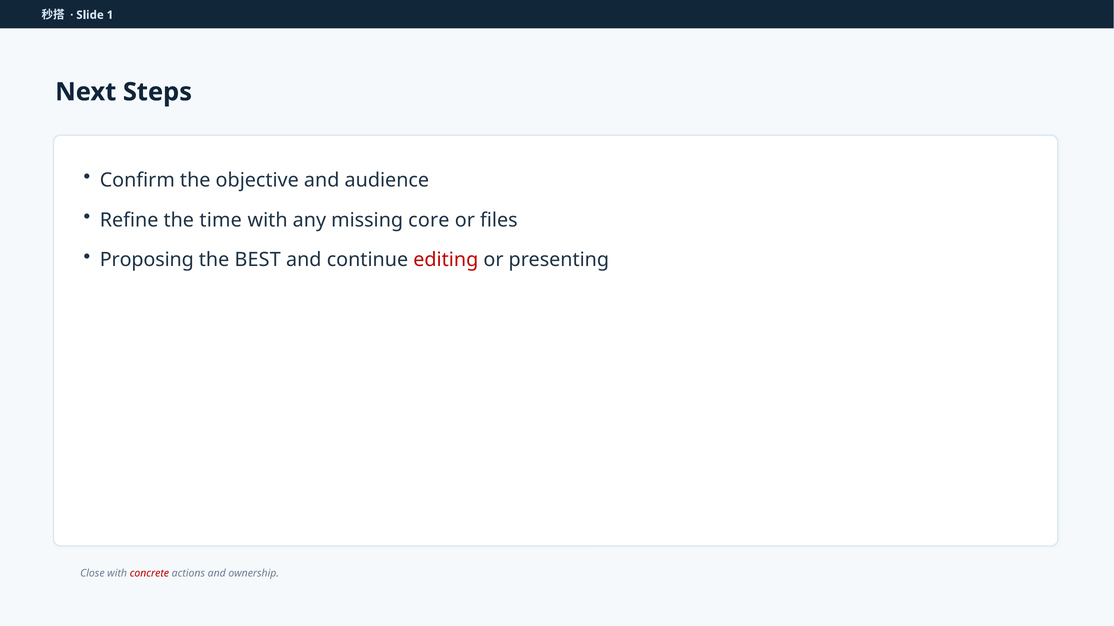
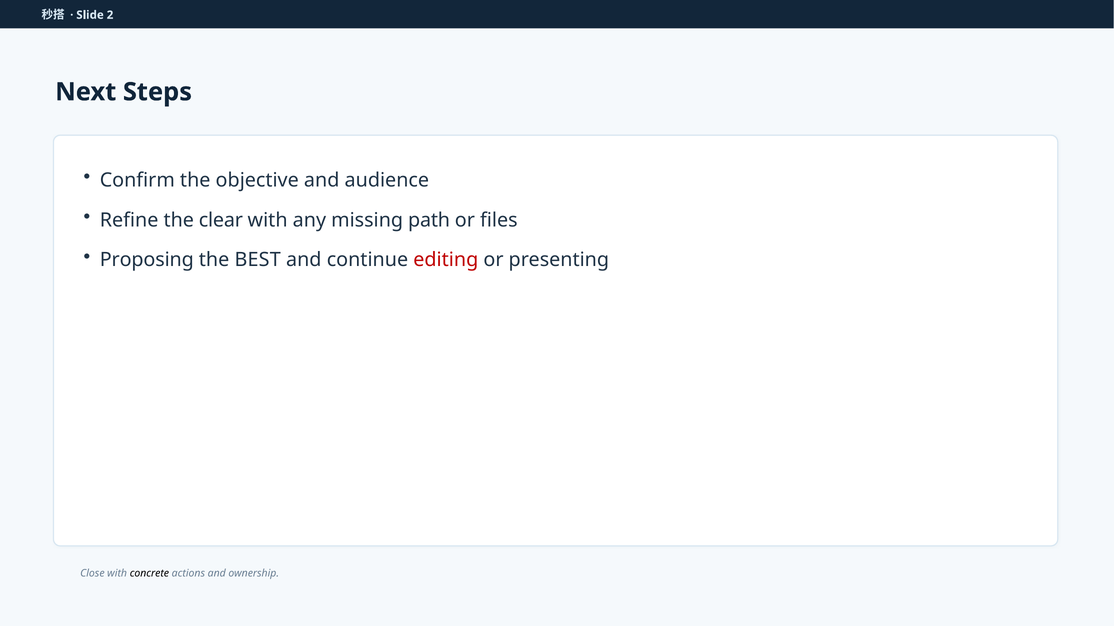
1: 1 -> 2 (110, 15)
time: time -> clear (221, 220)
core: core -> path (429, 220)
concrete colour: red -> black (149, 574)
